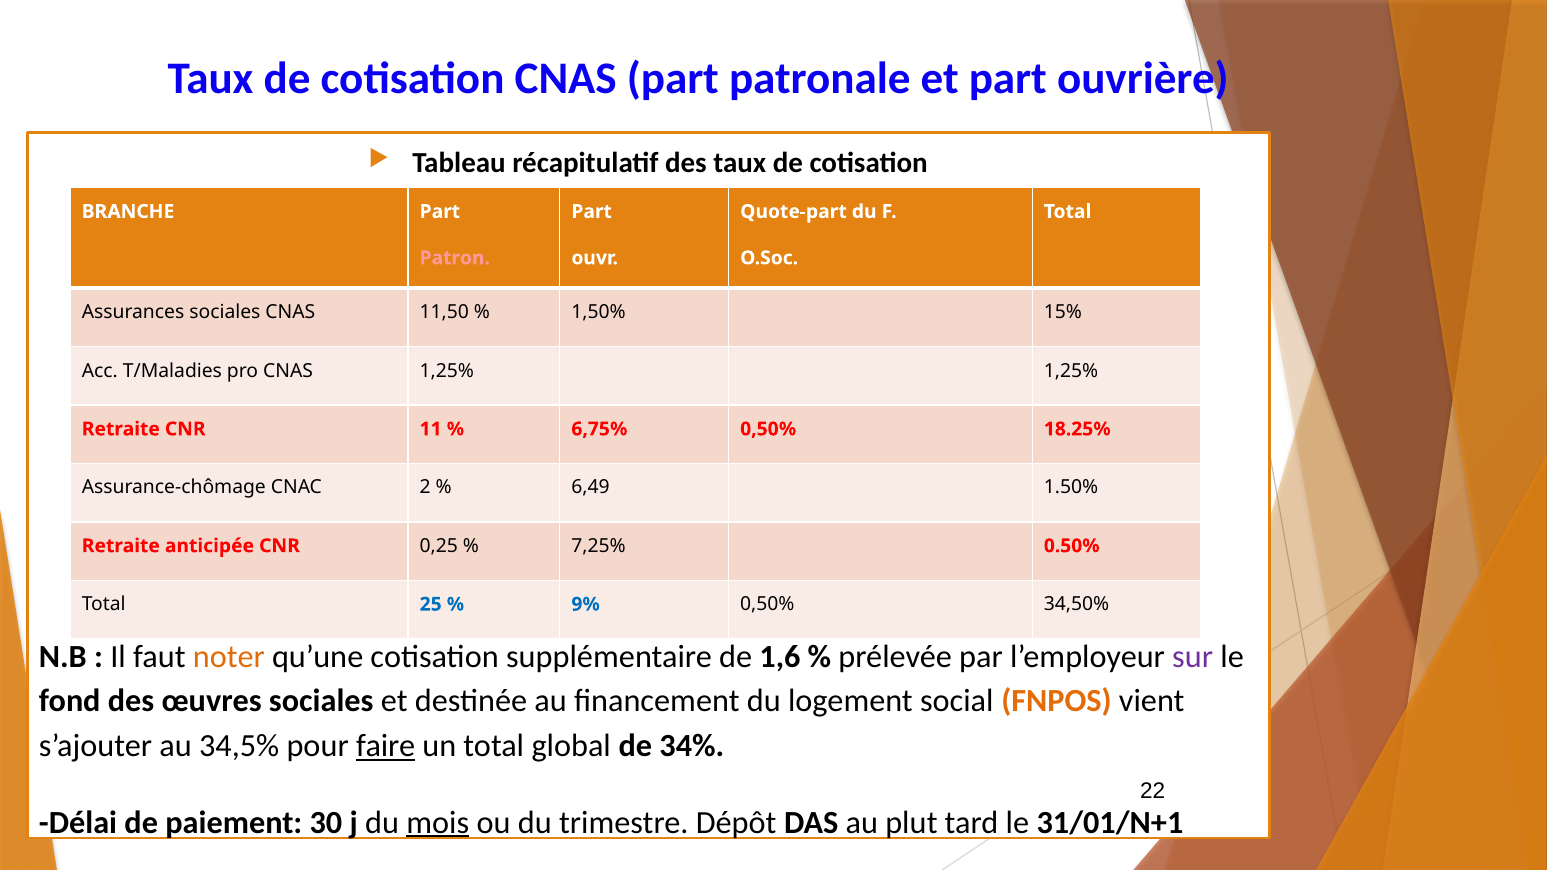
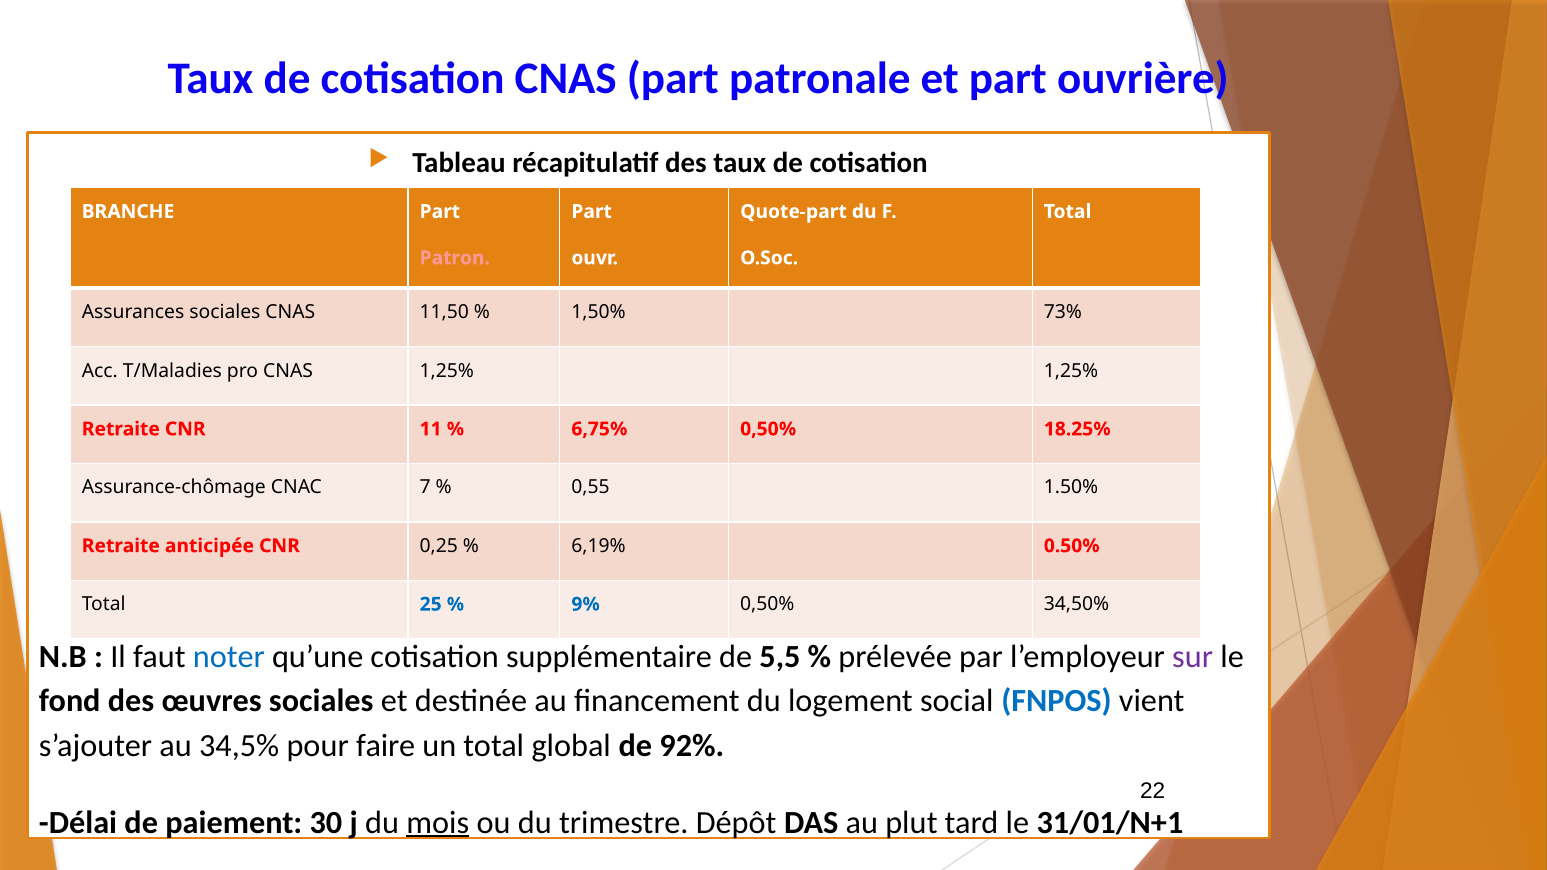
15%: 15% -> 73% (1063, 312)
2: 2 -> 7 (425, 488)
6,49: 6,49 -> 0,55 (591, 488)
7,25%: 7,25% -> 6,19% (599, 546)
noter colour: orange -> blue (229, 657)
1,6: 1,6 -> 5,5 (780, 657)
FNPOS colour: orange -> blue (1056, 701)
faire underline: present -> none (386, 746)
34%: 34% -> 92% (692, 746)
